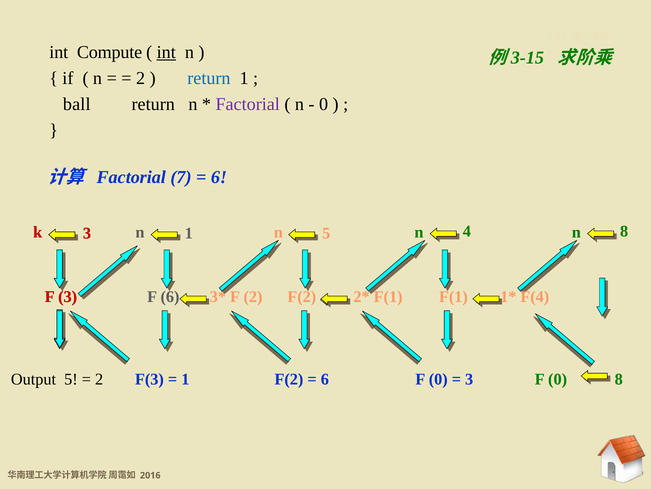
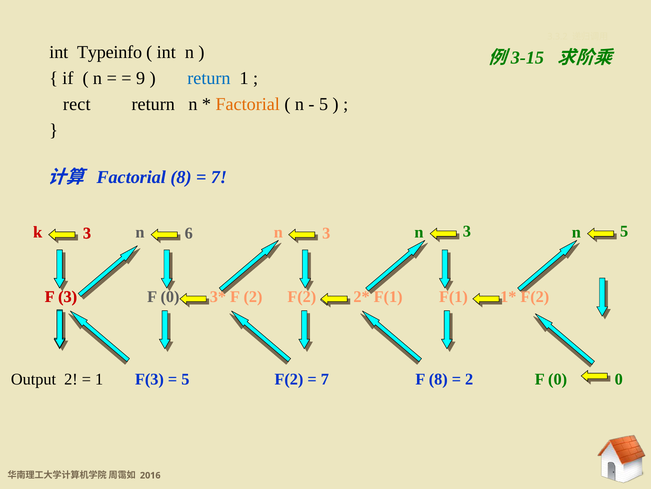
Compute: Compute -> Typeinfo (110, 52)
int underline: present -> none (166, 52)
2: 2 -> 9 (141, 78)
ball: ball -> rect (77, 104)
Factorial colour: purple -> orange (248, 104)
0: 0 -> 5 (324, 104)
Factorial 7: 7 -> 8 (181, 177)
6: 6 -> 7 (219, 177)
n 1: 1 -> 6 (189, 233)
5: 5 -> 3 (326, 233)
4: 4 -> 3 (467, 231)
n 8: 8 -> 5 (624, 231)
6: 6 -> 0 (170, 296)
F(4: F(4 -> F(2 (535, 296)
Output 5: 5 -> 2 (71, 379)
2: 2 -> 1 (99, 379)
1: 1 -> 5 (185, 379)
6: 6 -> 7 (325, 379)
0: 0 -> 8 (438, 379)
3: 3 -> 2 (469, 379)
0 8: 8 -> 0 (619, 379)
